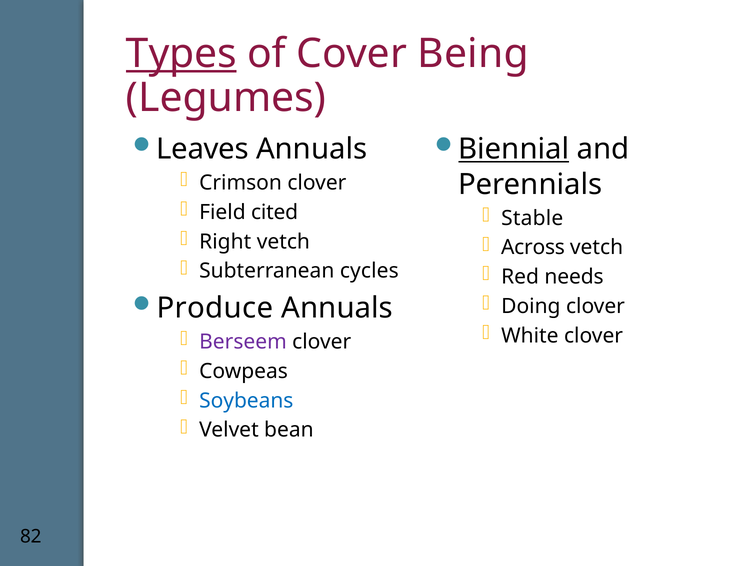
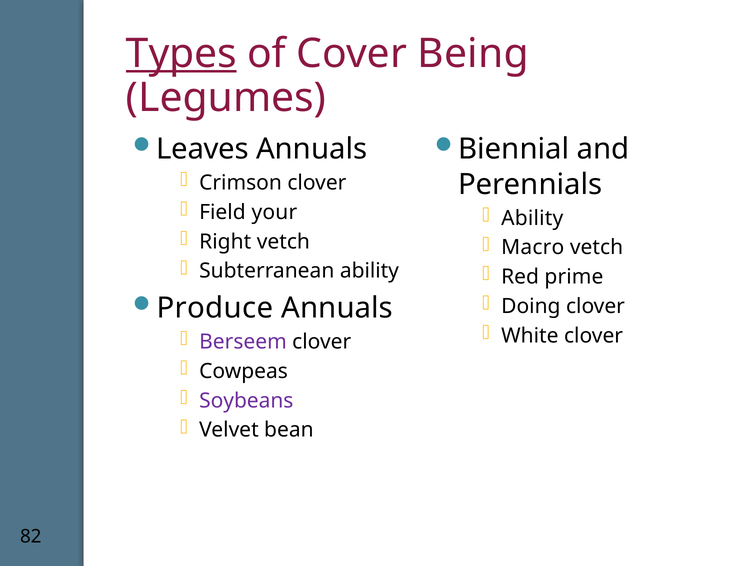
Biennial underline: present -> none (514, 149)
cited: cited -> your (274, 212)
Stable: Stable -> Ability (532, 218)
Across: Across -> Macro (533, 248)
Subterranean cycles: cycles -> ability (369, 271)
needs: needs -> prime (574, 277)
Soybeans colour: blue -> purple (246, 401)
